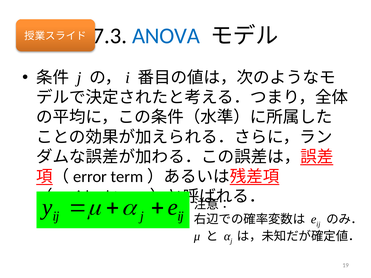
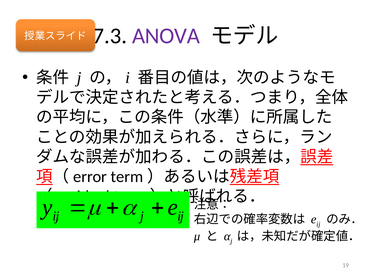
ANOVA colour: blue -> purple (166, 36)
